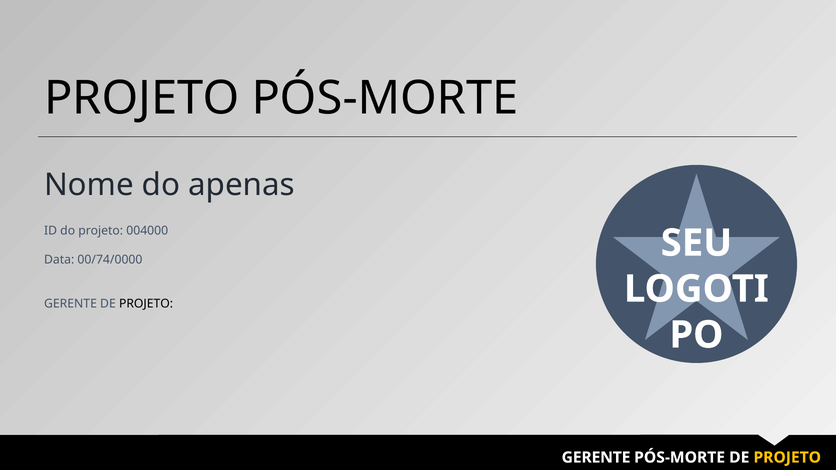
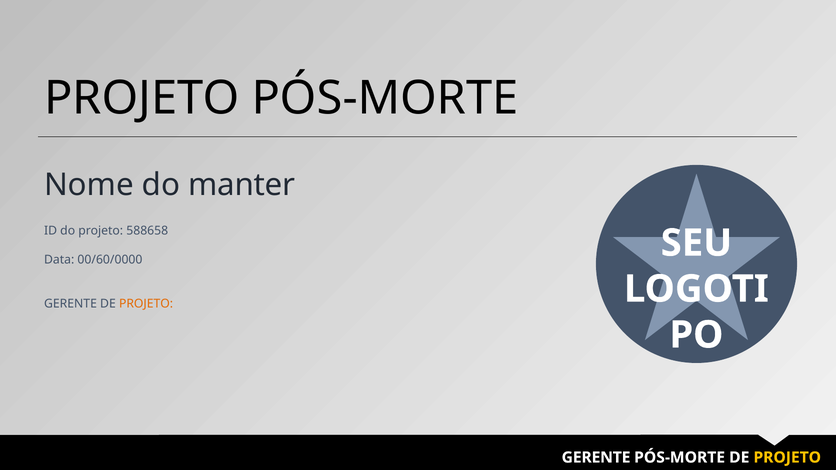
apenas: apenas -> manter (242, 185)
004000: 004000 -> 588658 (147, 231)
00/74/0000: 00/74/0000 -> 00/60/0000 (110, 260)
PROJETO colour: black -> orange (146, 304)
